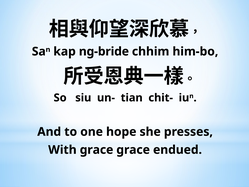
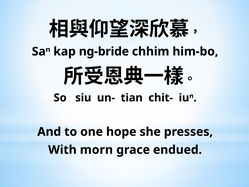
With grace: grace -> morn (96, 150)
